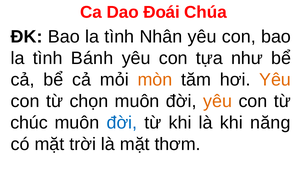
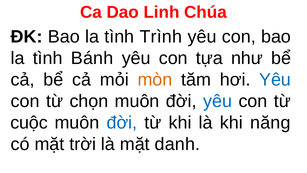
Đoái: Đoái -> Linh (161, 12)
Nhân: Nhân -> Trình (161, 37)
Yêu colour: orange -> blue (275, 80)
yêu colour: orange -> blue (218, 101)
chúc: chúc -> cuộc (29, 123)
thơm: thơm -> danh (177, 144)
